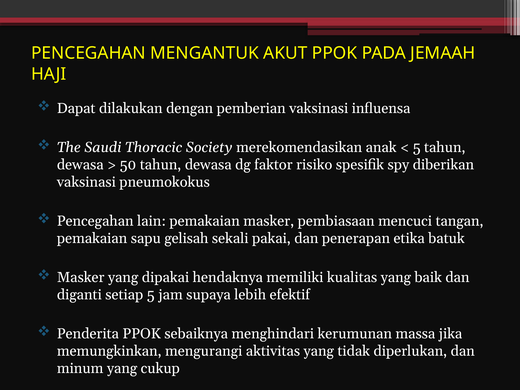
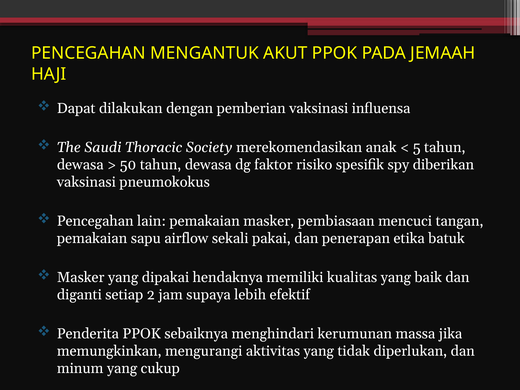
gelisah: gelisah -> airflow (186, 238)
setiap 5: 5 -> 2 (151, 295)
